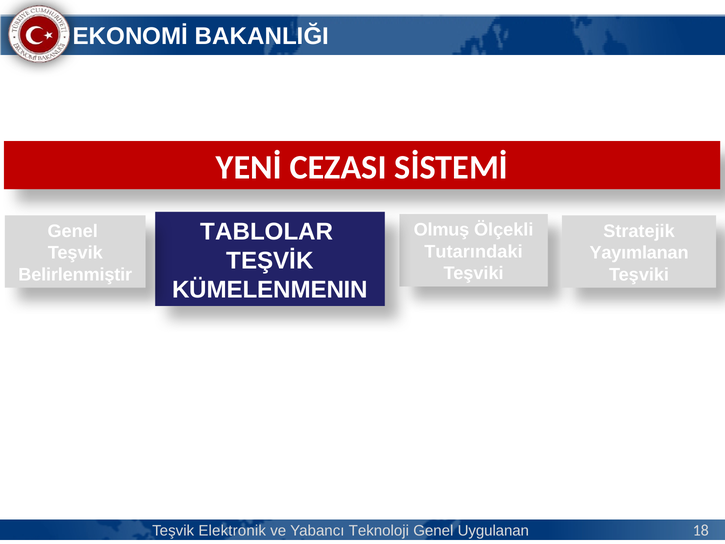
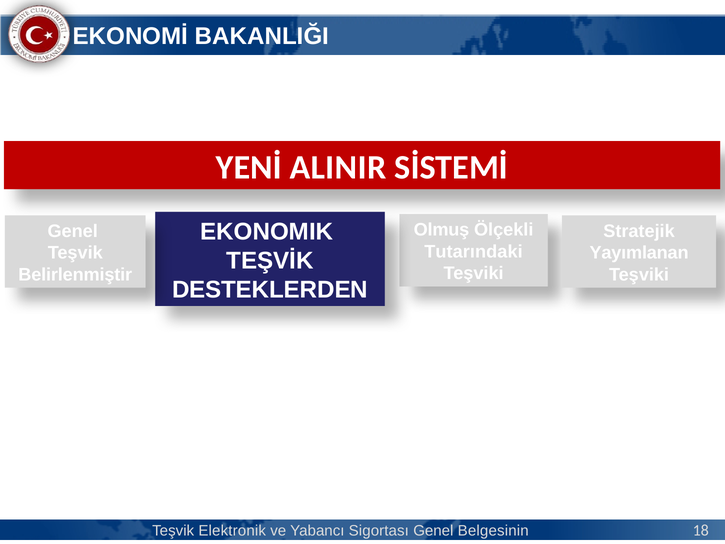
CEZASI: CEZASI -> ALINIR (338, 167)
TABLOLAR: TABLOLAR -> EKONOMIK (267, 232)
KÜMELENMENIN: KÜMELENMENIN -> DESTEKLERDEN (270, 290)
Teknoloji: Teknoloji -> Sigortası (379, 531)
Uygulanan: Uygulanan -> Belgesinin (493, 531)
